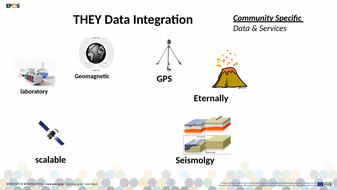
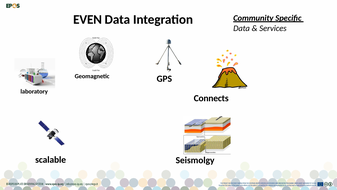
THEY: THEY -> EVEN (88, 20)
Eternally: Eternally -> Connects (211, 98)
